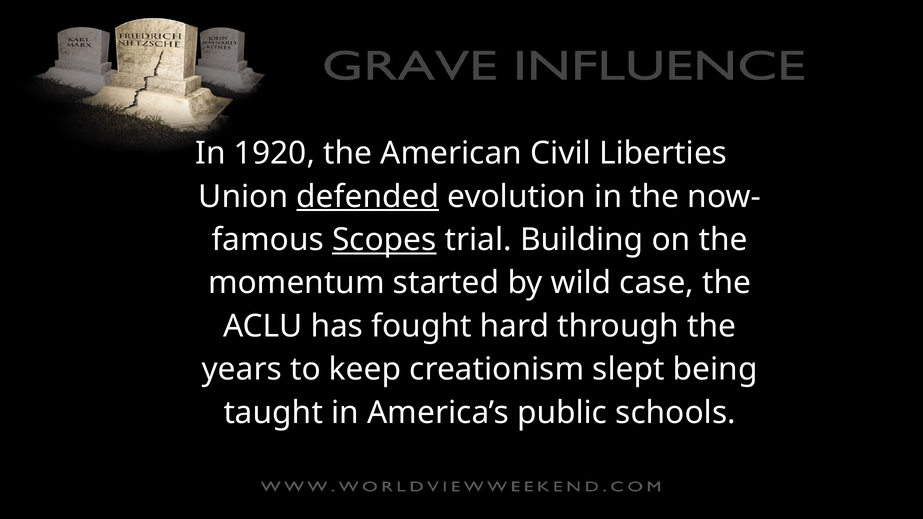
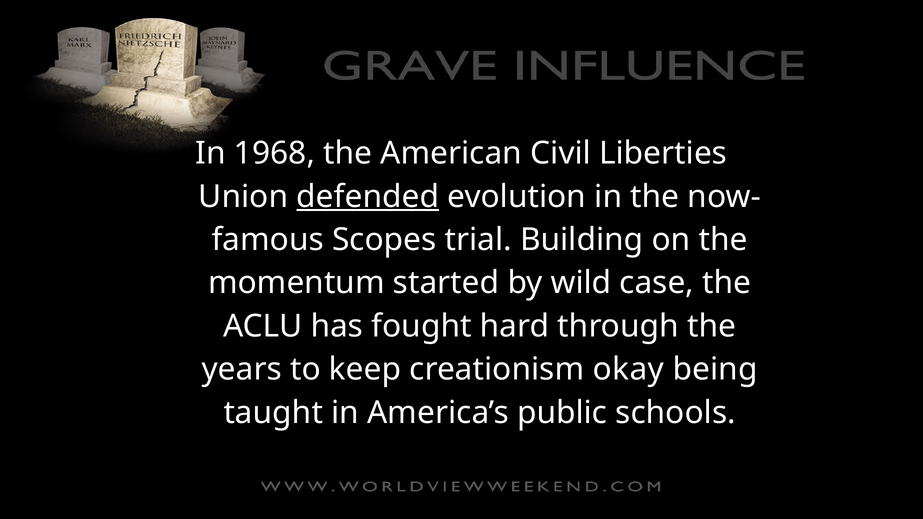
1920: 1920 -> 1968 (275, 153)
Scopes underline: present -> none (384, 240)
slept: slept -> okay (628, 369)
